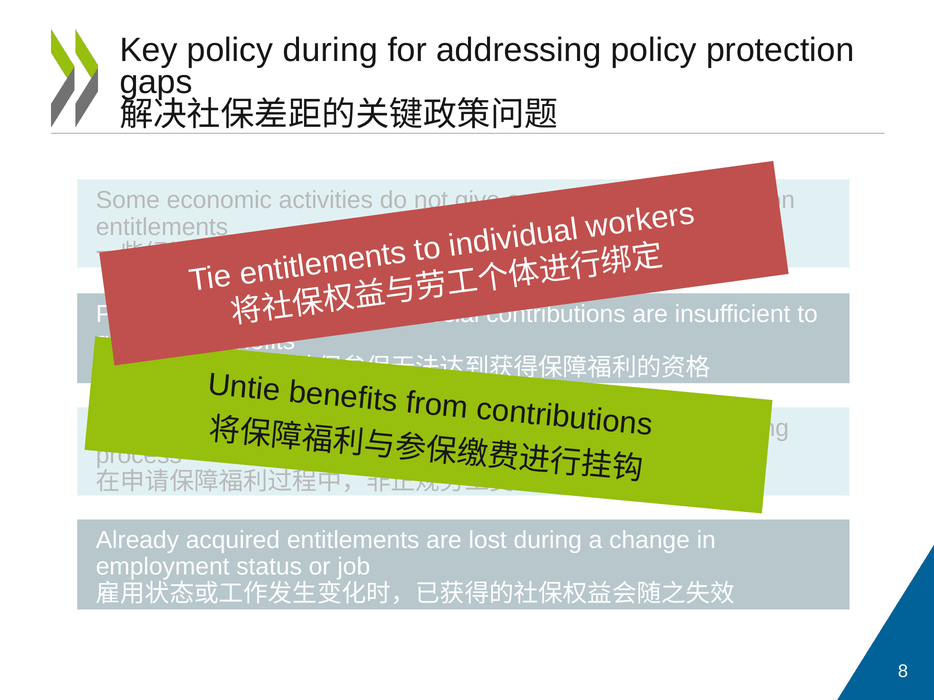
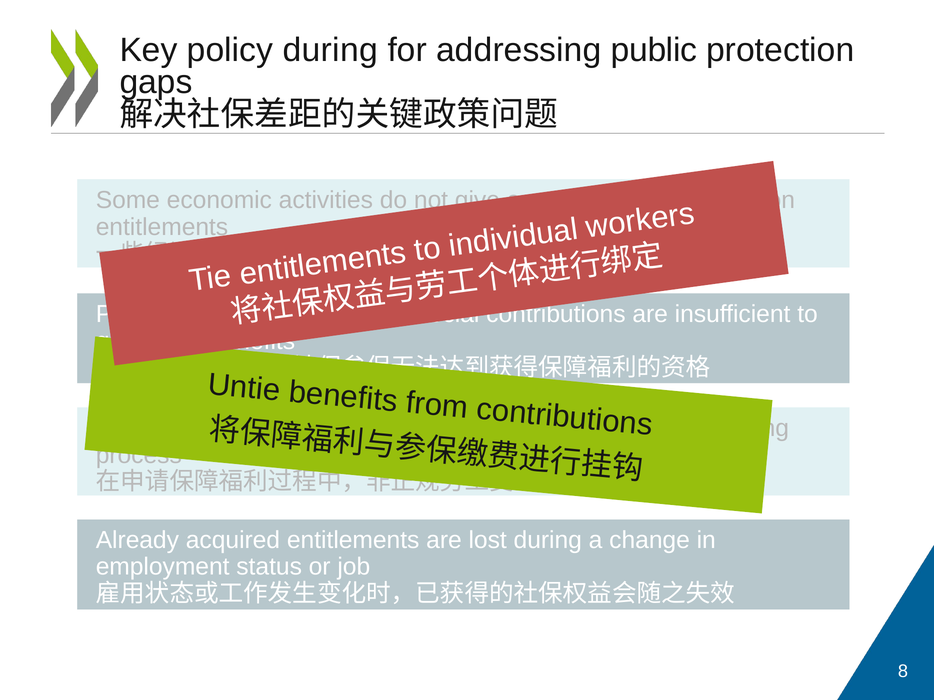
addressing policy: policy -> public (654, 50)
